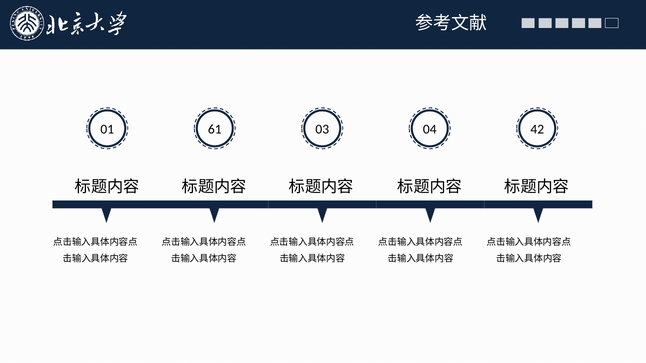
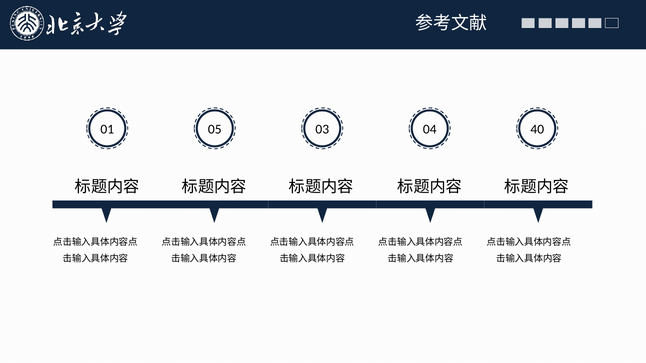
61: 61 -> 05 (215, 129)
42: 42 -> 40 (537, 129)
